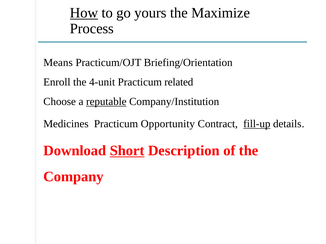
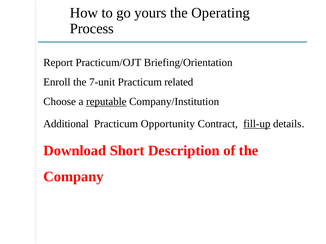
How underline: present -> none (84, 13)
Maximize: Maximize -> Operating (221, 13)
Means: Means -> Report (58, 63)
4-unit: 4-unit -> 7-unit (102, 82)
Medicines: Medicines -> Additional (66, 124)
Short underline: present -> none (127, 151)
